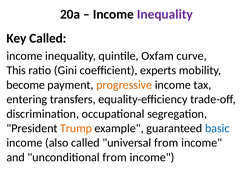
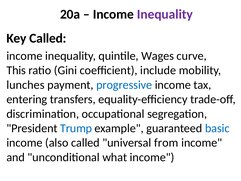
Oxfam: Oxfam -> Wages (158, 56)
experts: experts -> include (158, 70)
become: become -> lunches (25, 85)
progressive colour: orange -> blue (124, 85)
Trump colour: orange -> blue (76, 128)
unconditional from: from -> what (115, 157)
